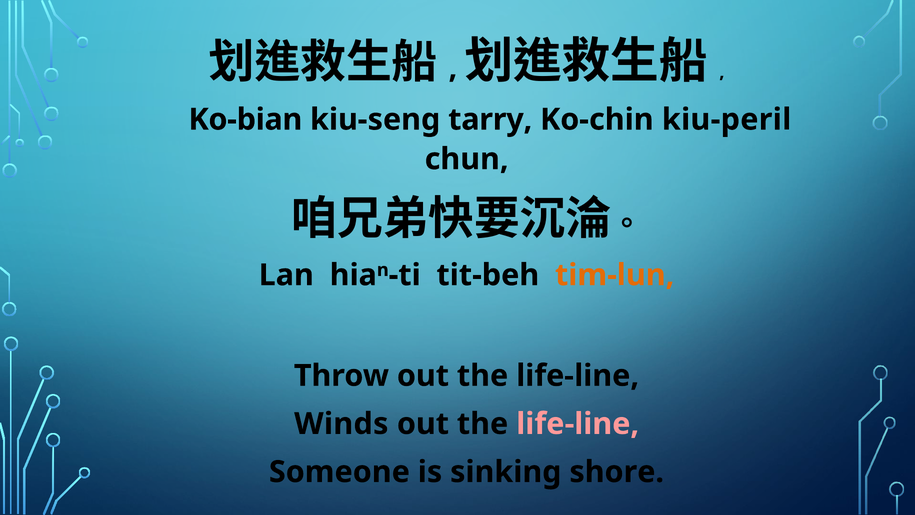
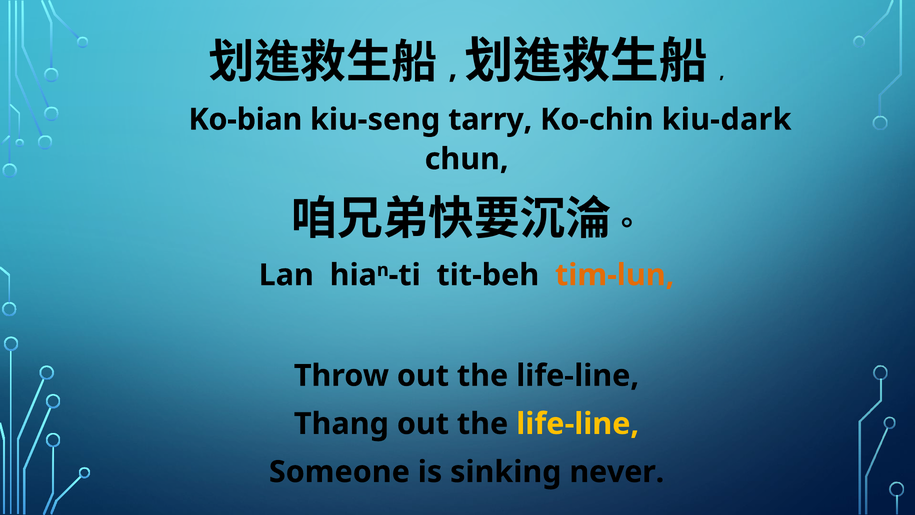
kiu-peril: kiu-peril -> kiu-dark (727, 119)
Winds: Winds -> Thang (341, 424)
life-line colour: pink -> yellow (578, 424)
shore: shore -> never (617, 472)
